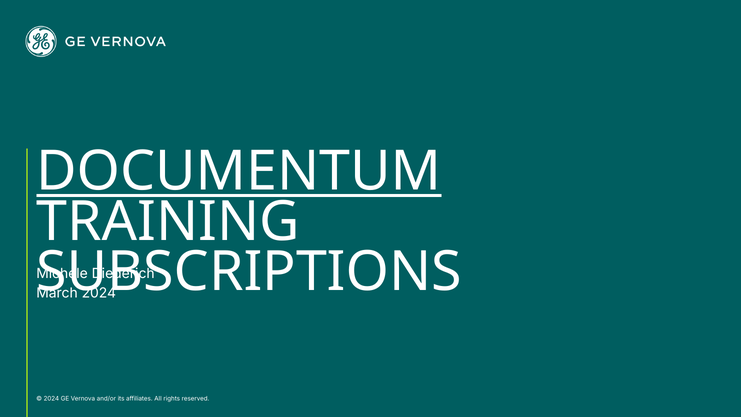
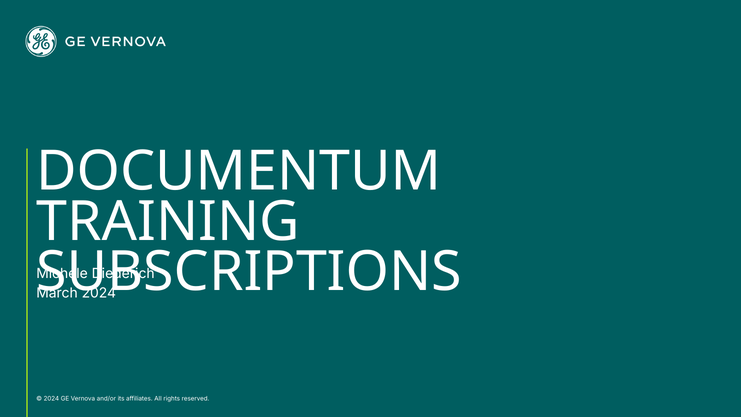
DOCUMENTUM underline: present -> none (239, 172)
